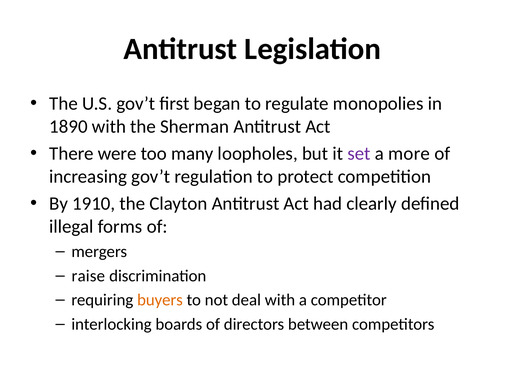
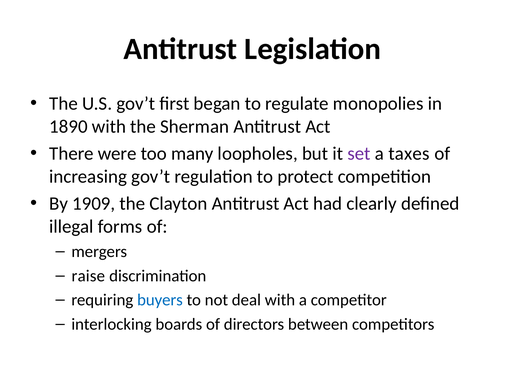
more: more -> taxes (409, 154)
1910: 1910 -> 1909 (94, 204)
buyers colour: orange -> blue (160, 300)
